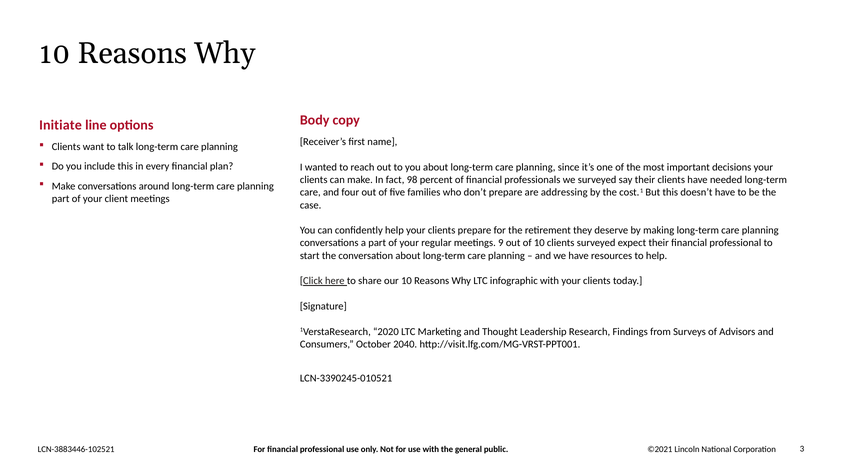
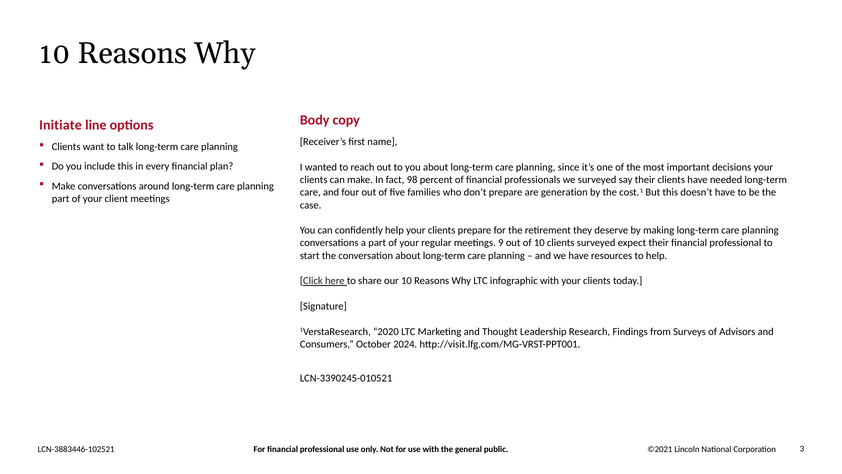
addressing: addressing -> generation (564, 192)
2040: 2040 -> 2024 (405, 344)
